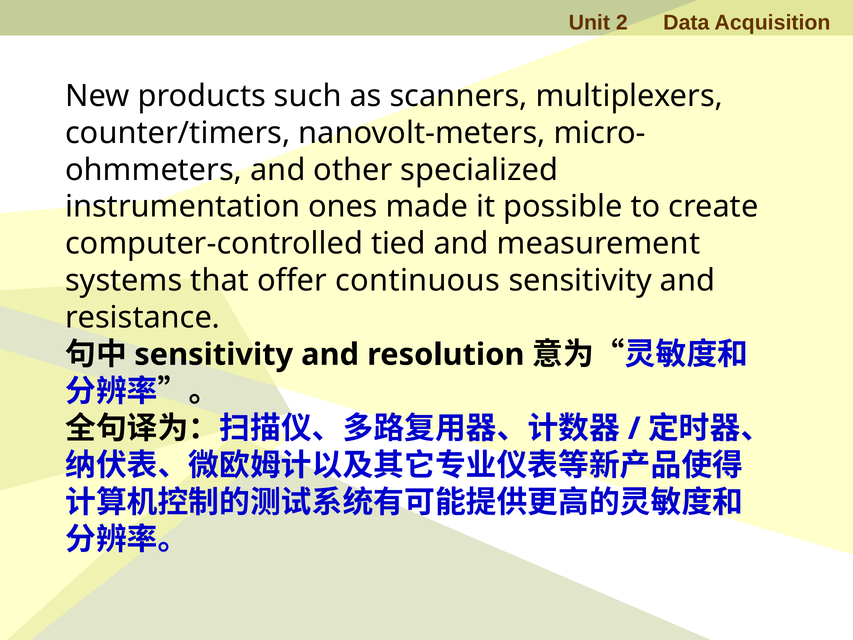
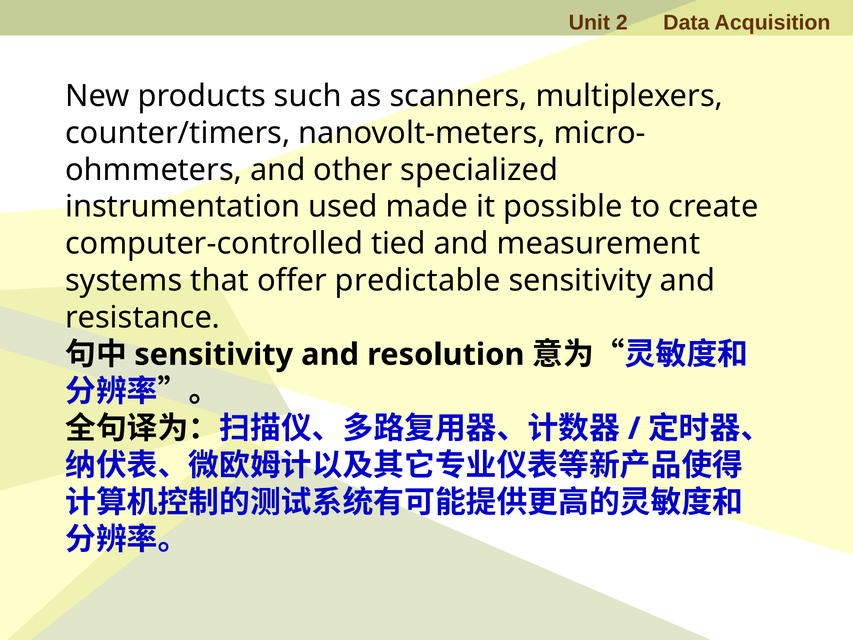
ones: ones -> used (343, 207)
continuous: continuous -> predictable (418, 281)
